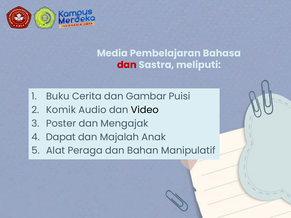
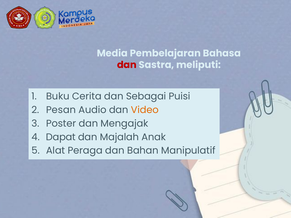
Gambar: Gambar -> Sebagai (146, 96)
Komik: Komik -> Pesan (61, 110)
Video colour: black -> orange (145, 110)
